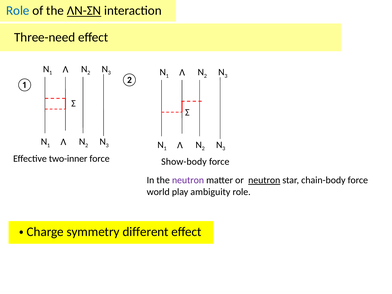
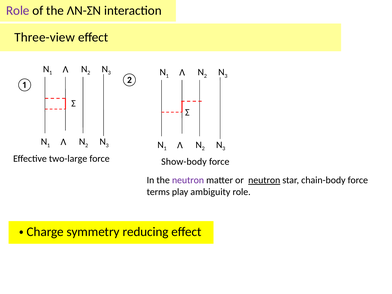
Role colour: blue -> purple (18, 11)
ΛN-ΣN underline: present -> none (84, 11)
Three-need: Three-need -> Three-view (45, 37)
two-inner: two-inner -> two-large (68, 159)
world: world -> terms (158, 192)
different: different -> reducing (146, 232)
